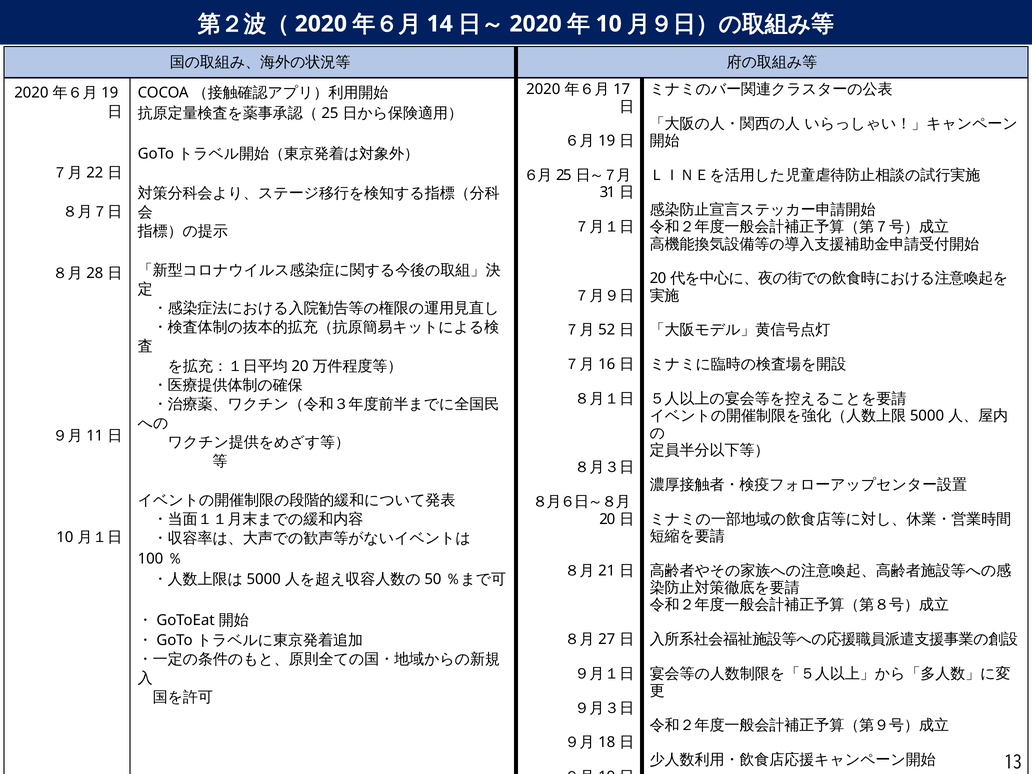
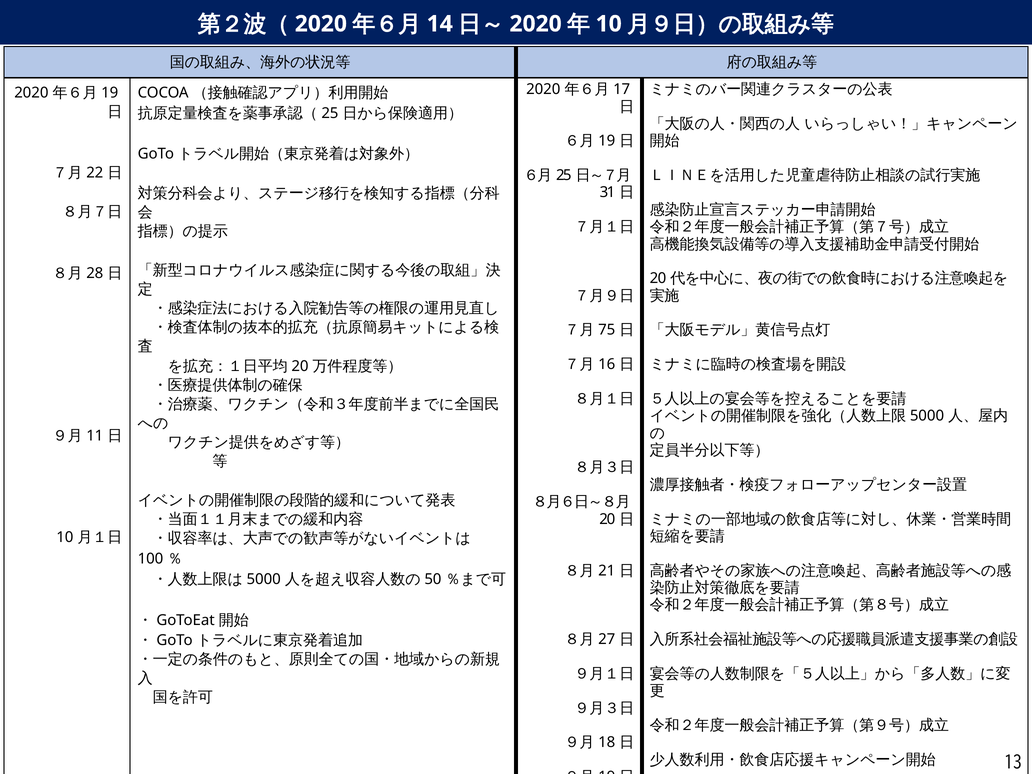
52: 52 -> 75 (607, 330)
